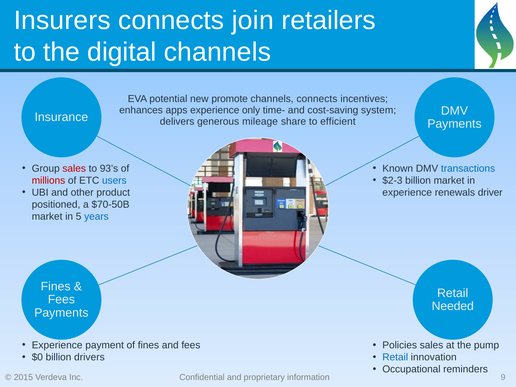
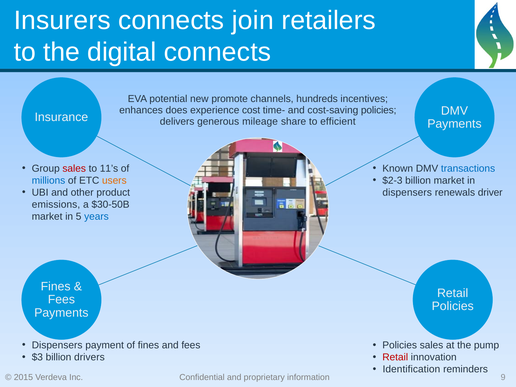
digital channels: channels -> connects (217, 52)
channels connects: connects -> hundreds (317, 99)
apps: apps -> does (177, 110)
only: only -> cost (251, 110)
cost-saving system: system -> policies (379, 110)
93’s: 93’s -> 11’s (109, 168)
millions colour: red -> blue (48, 180)
users colour: blue -> orange (114, 180)
experience: experience -> dispensers (407, 192)
positioned: positioned -> emissions (56, 205)
$70-50B: $70-50B -> $30-50B (110, 205)
Needed: Needed -> Policies (453, 306)
Experience: Experience -> Dispensers (57, 345)
$0: $0 -> $3 (37, 357)
Retail colour: blue -> red (395, 357)
Occupational: Occupational -> Identification (411, 369)
